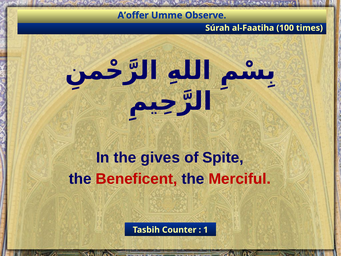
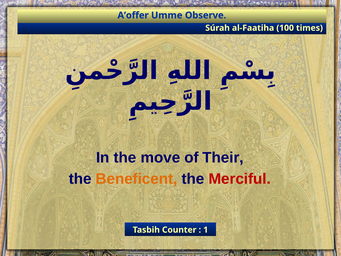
gives: gives -> move (160, 158)
Spite: Spite -> Their (223, 158)
Beneficent colour: red -> orange (137, 179)
